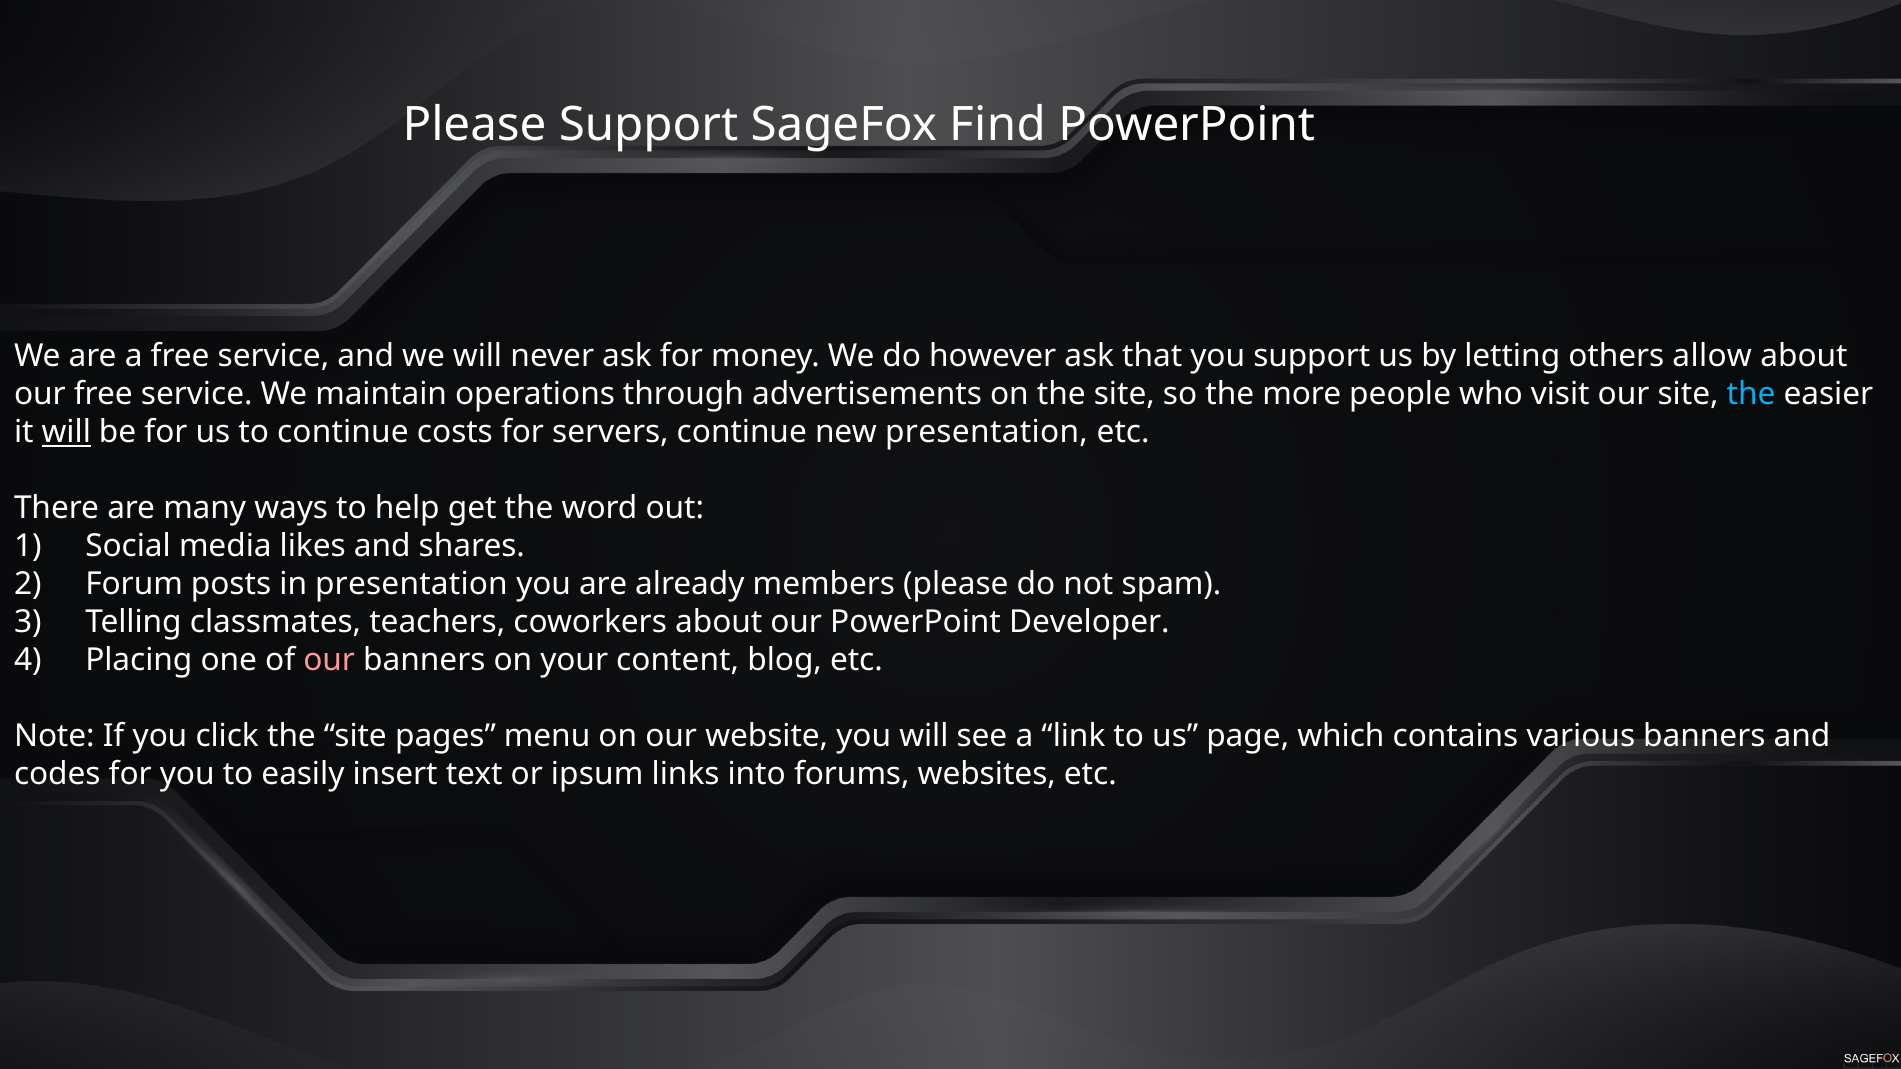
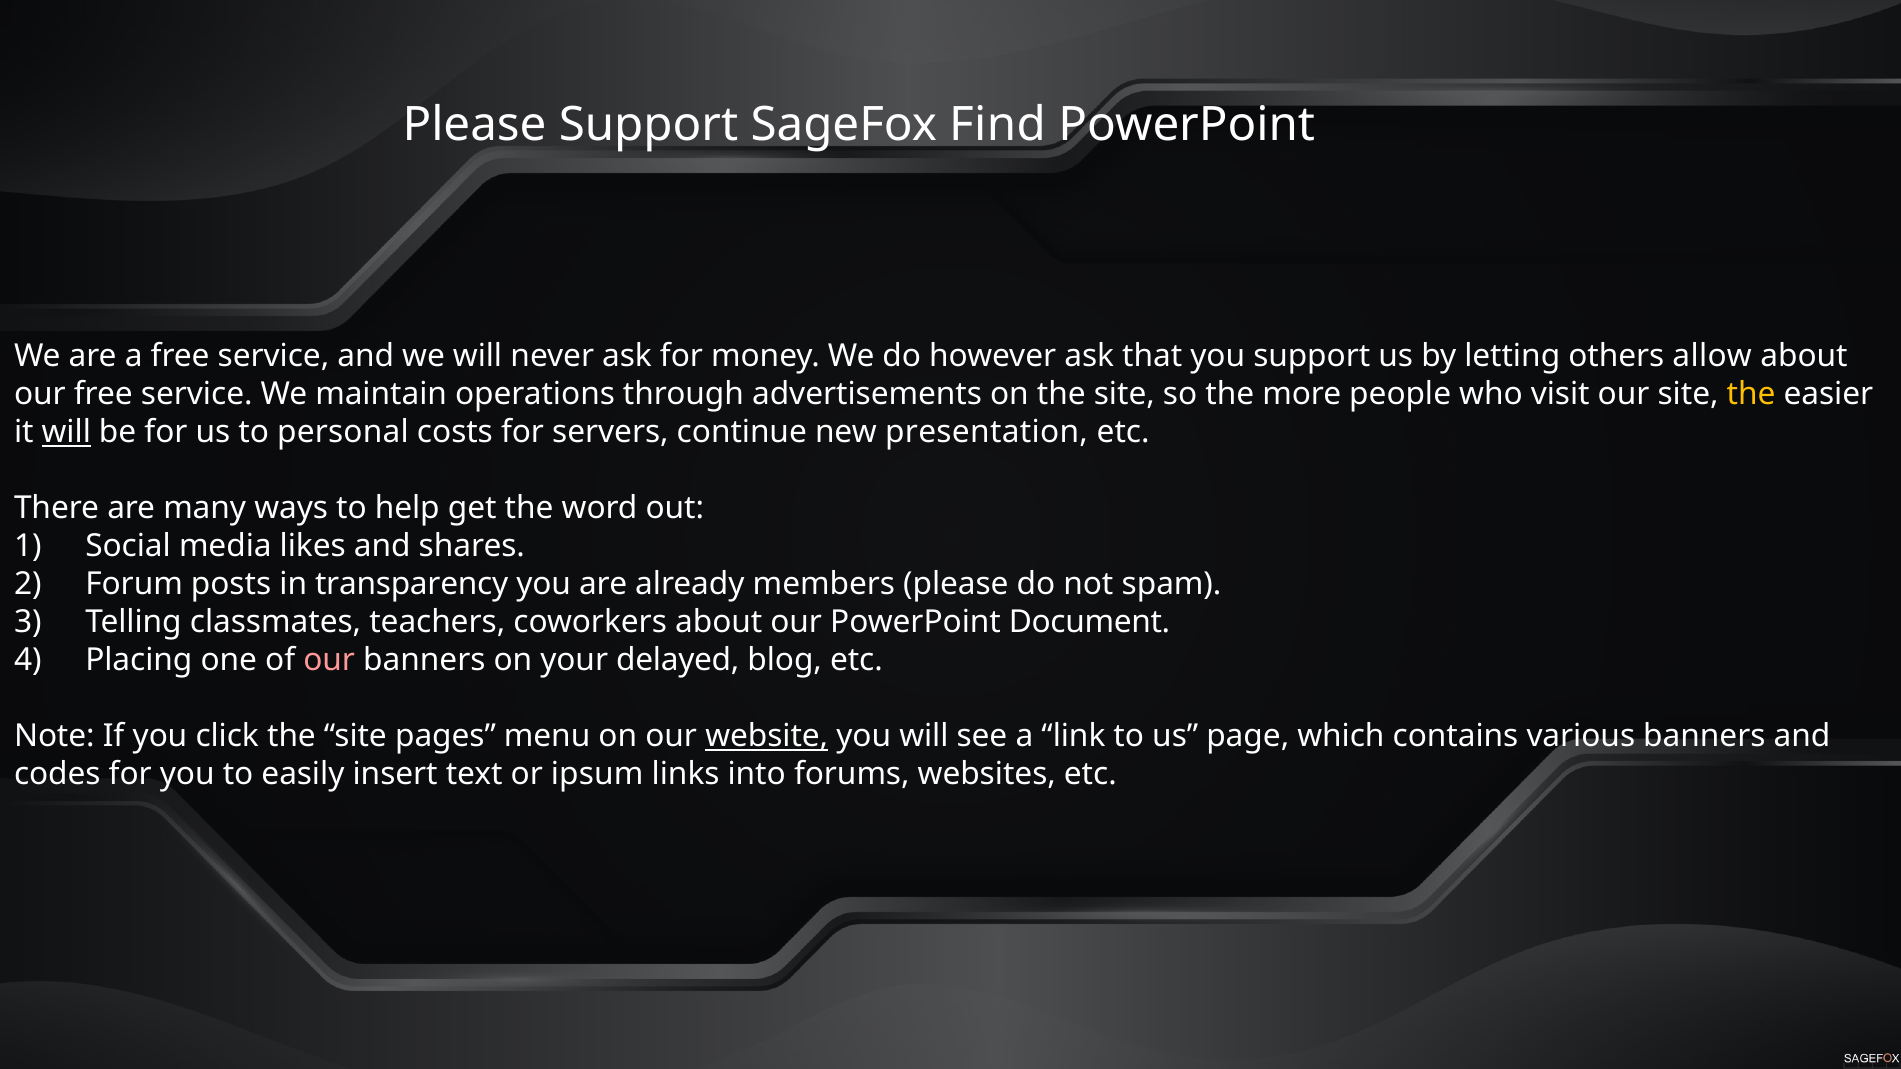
the colour: light blue -> yellow (1751, 394)
to continue: continue -> personal (343, 432)
in presentation: presentation -> transparency (412, 584)
Developer: Developer -> Document (1089, 622)
content: content -> delayed (678, 660)
website underline: none -> present (767, 736)
